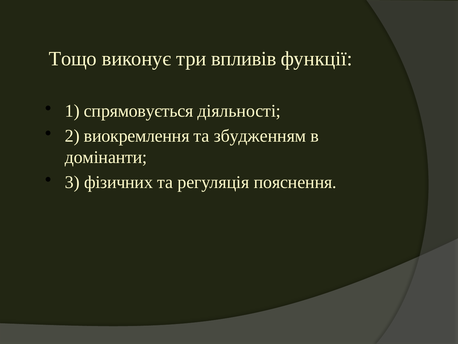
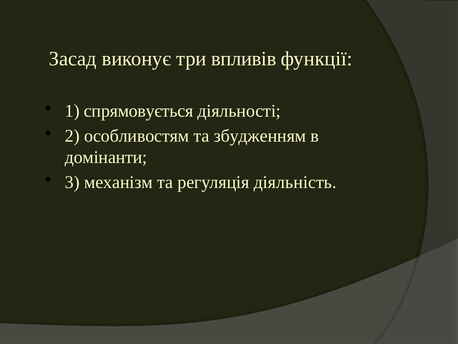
Тощо: Тощо -> Засад (73, 59)
виокремлення: виокремлення -> особливостям (137, 136)
фізичних: фізичних -> механізм (118, 182)
пояснення: пояснення -> діяльність (295, 182)
